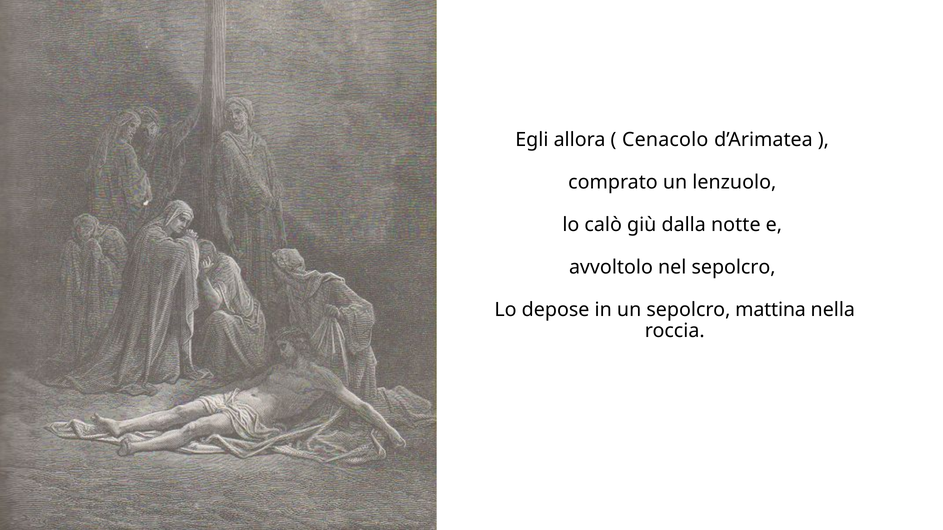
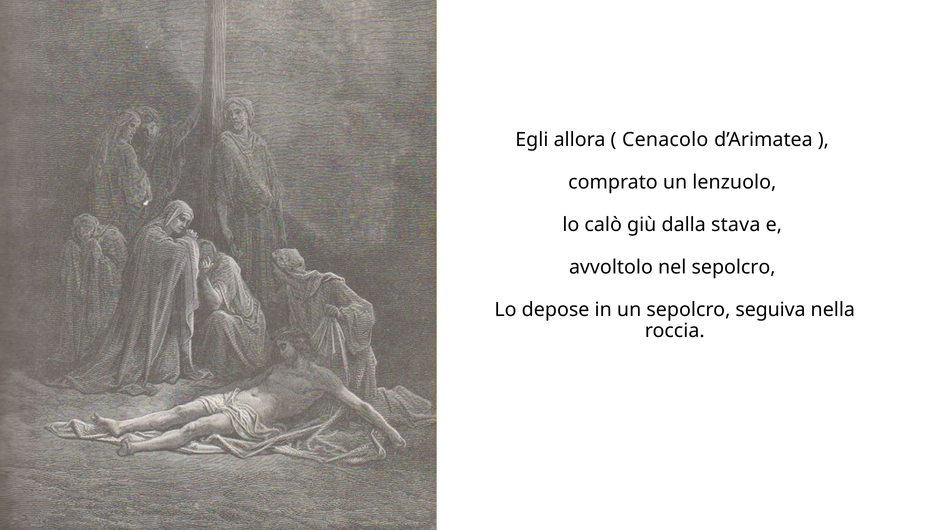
notte: notte -> stava (736, 225)
mattina: mattina -> seguiva (771, 310)
